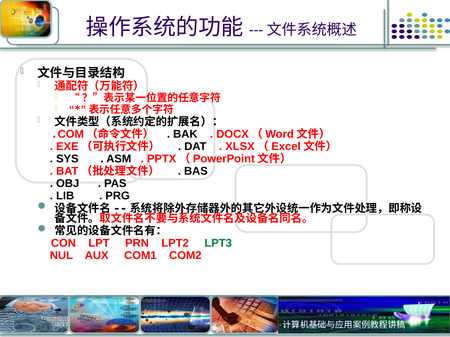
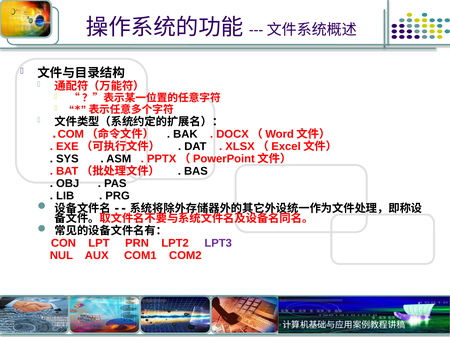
LPT3 colour: green -> purple (218, 244)
